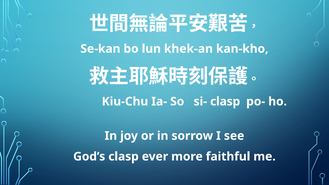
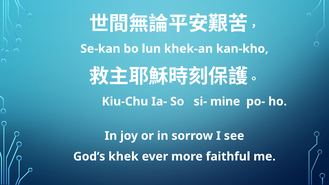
si- clasp: clasp -> mine (225, 102)
God’s clasp: clasp -> khek (123, 157)
